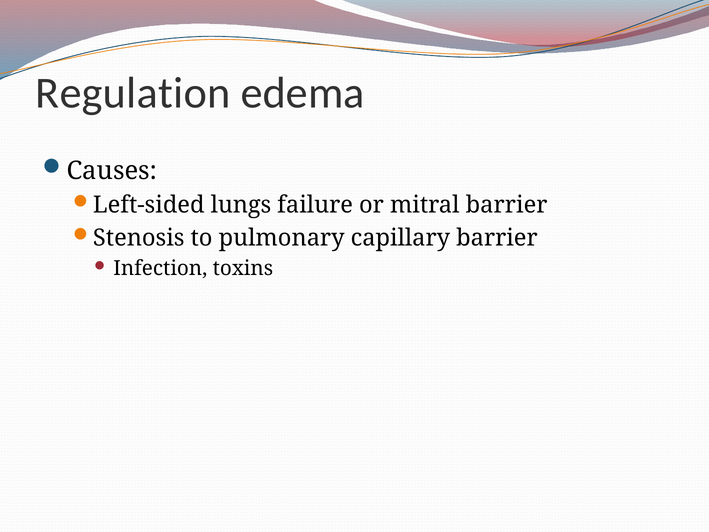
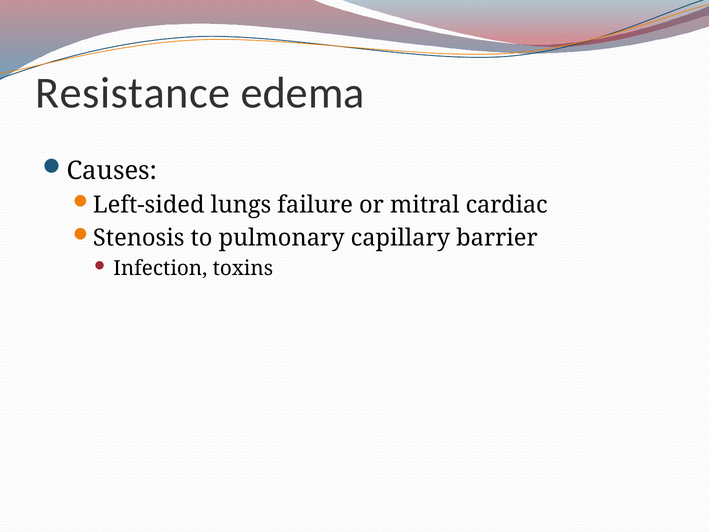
Regulation: Regulation -> Resistance (133, 93)
mitral barrier: barrier -> cardiac (507, 205)
